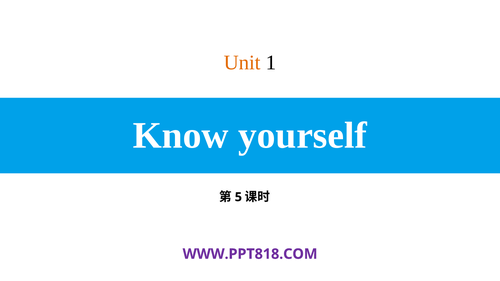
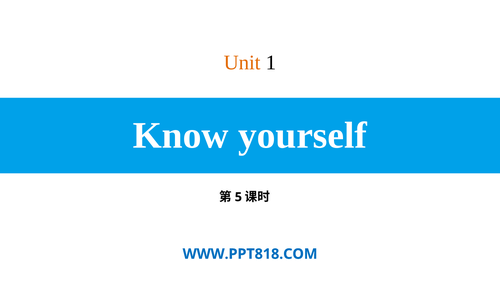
WWW.PPT818.COM colour: purple -> blue (250, 254)
